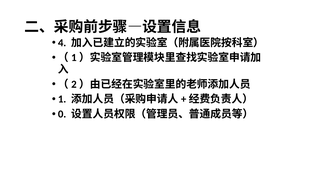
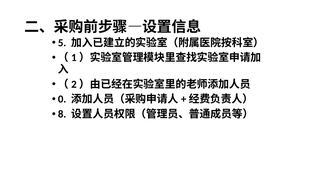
4: 4 -> 5 (62, 43)
1: 1 -> 0 (62, 99)
0: 0 -> 8 (62, 114)
